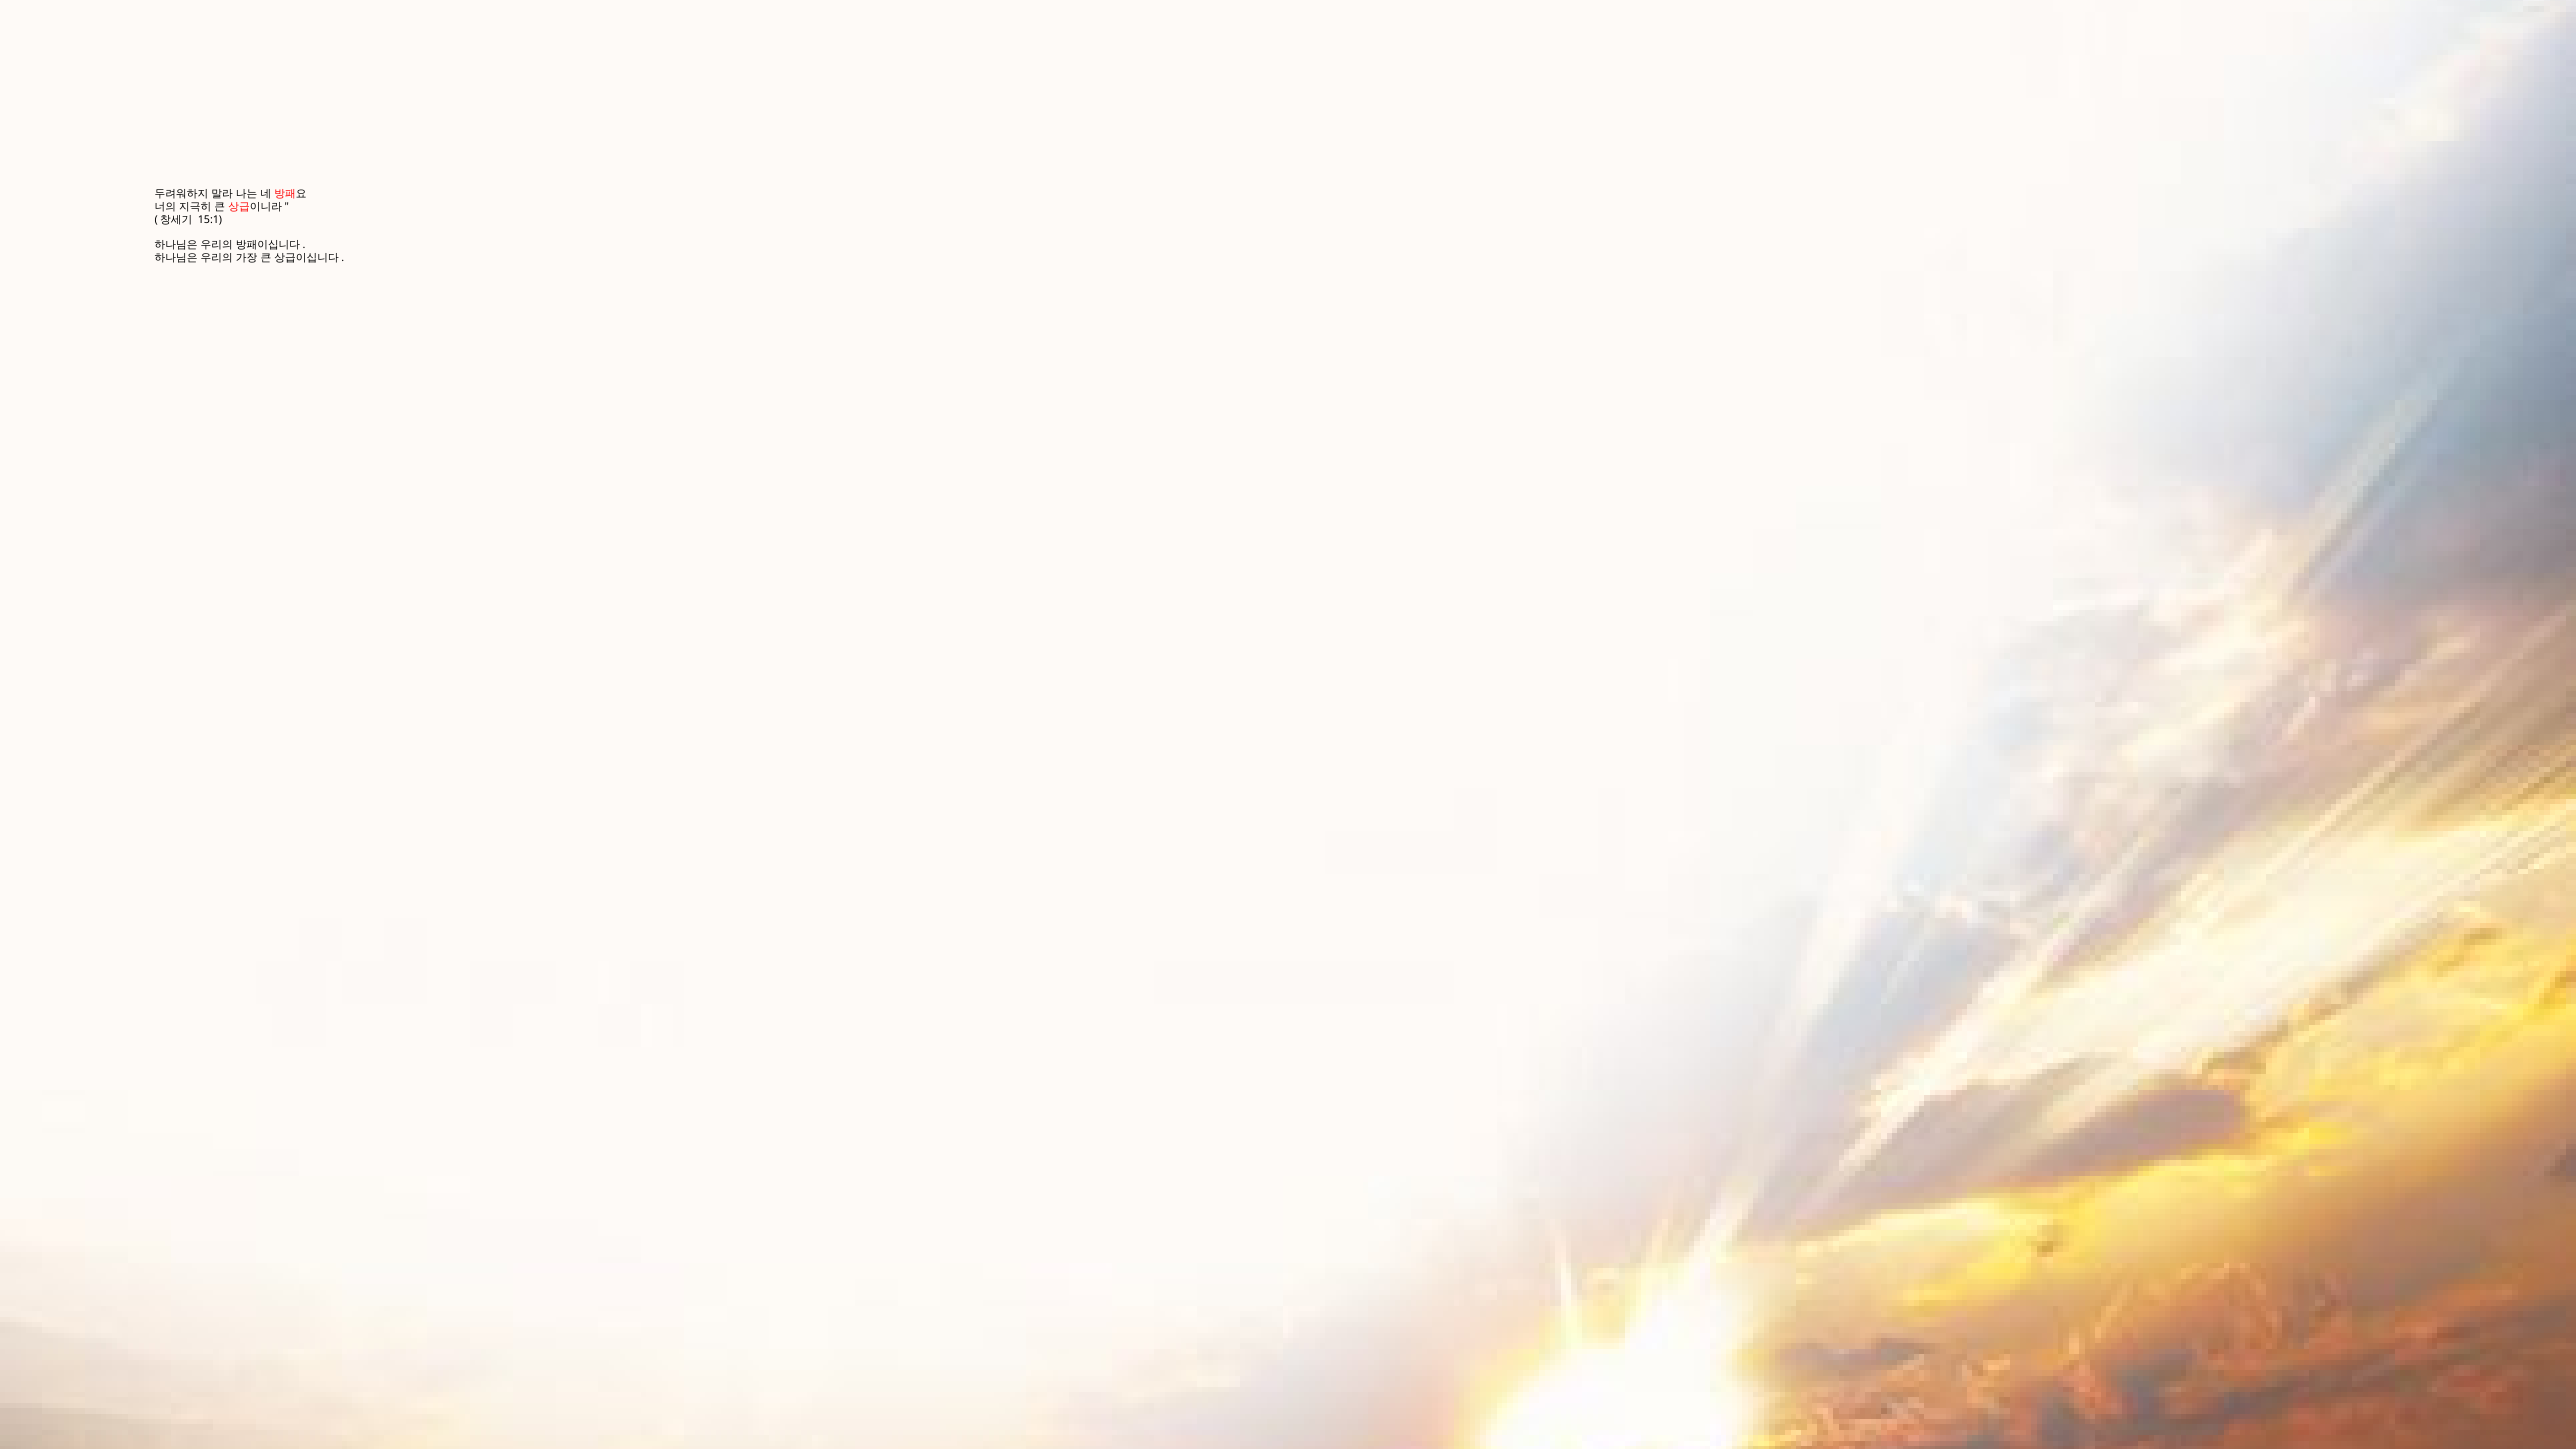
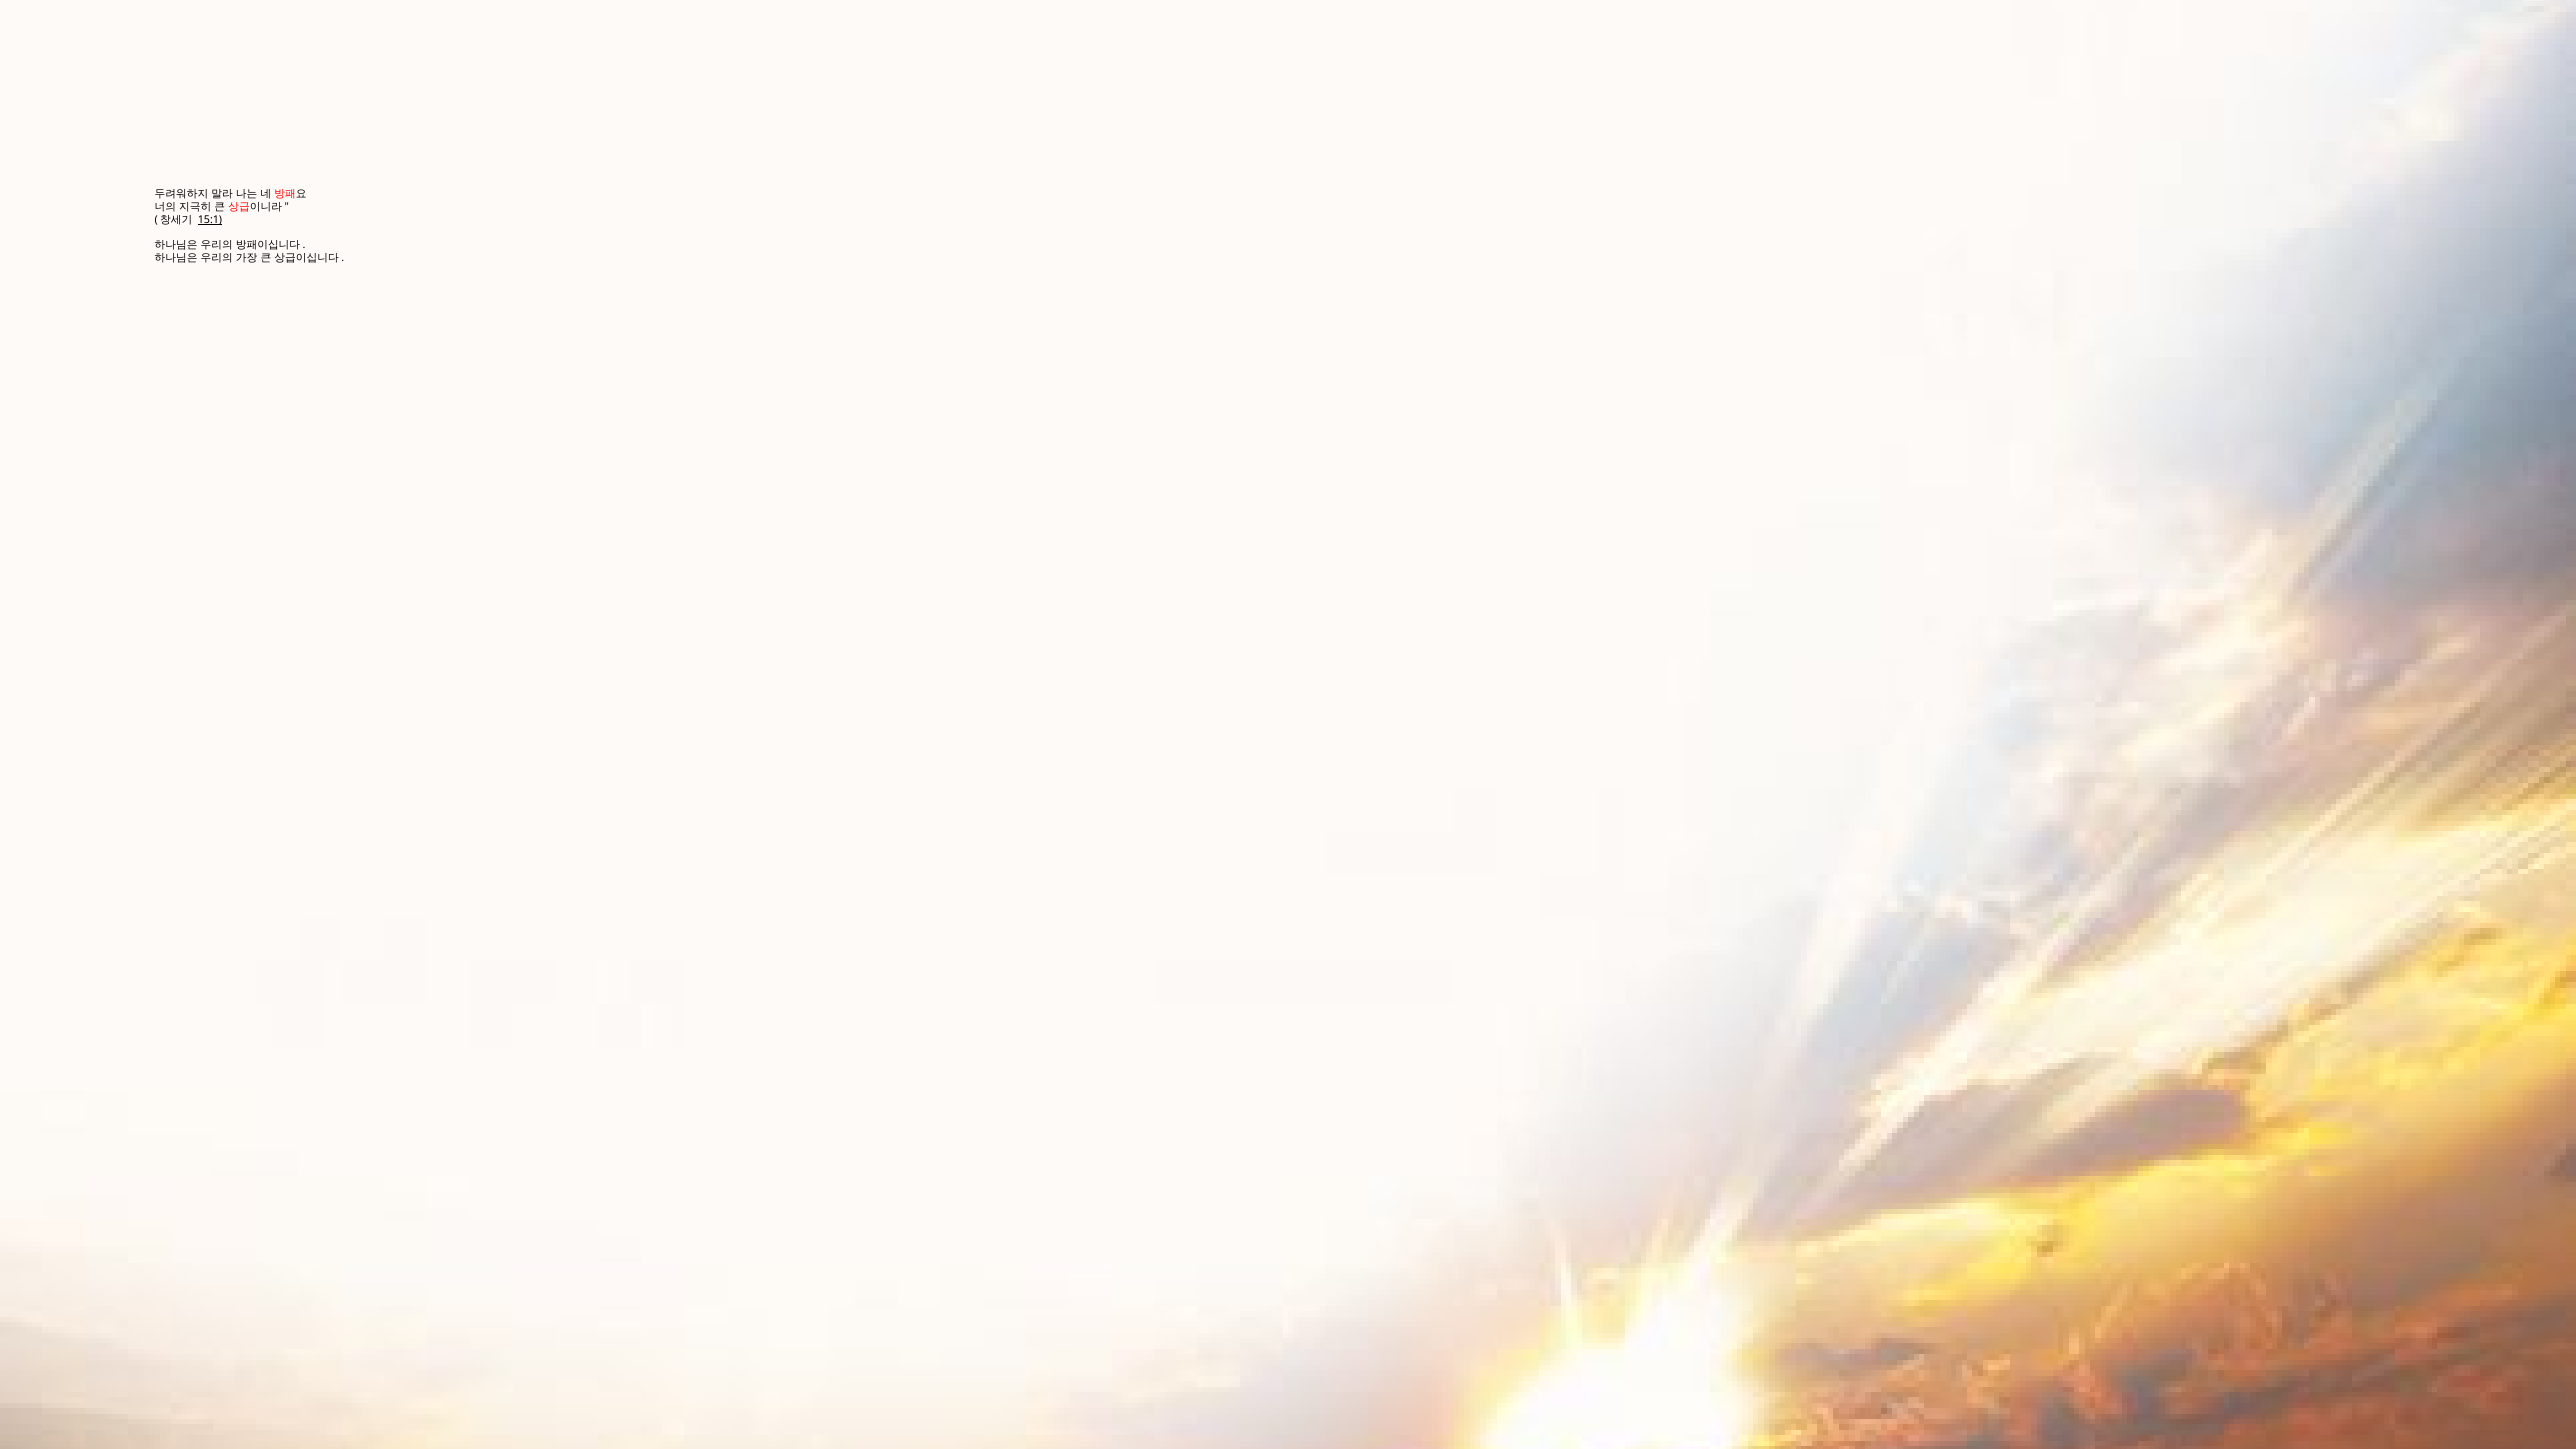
15:1 underline: none -> present (210, 220)
